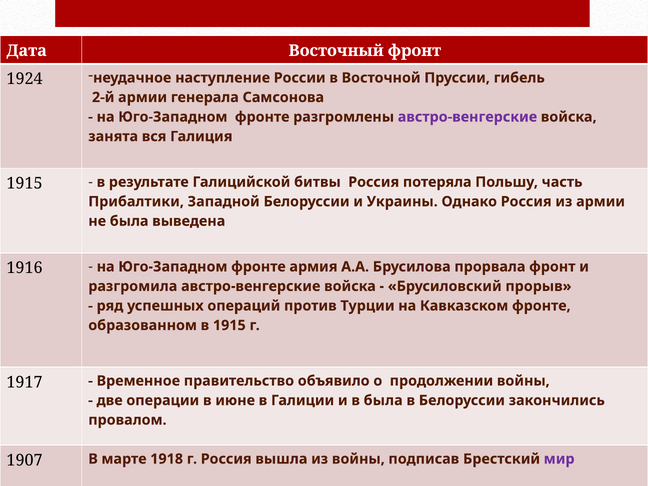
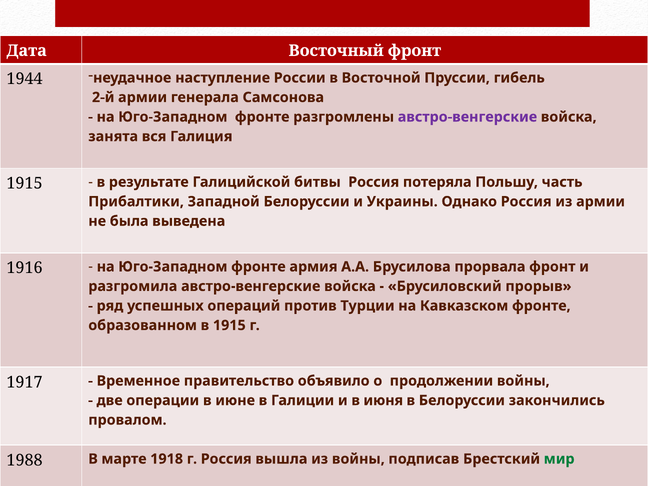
1924: 1924 -> 1944 (25, 79)
в была: была -> июня (383, 400)
1907: 1907 -> 1988 (25, 460)
мир colour: purple -> green (559, 459)
